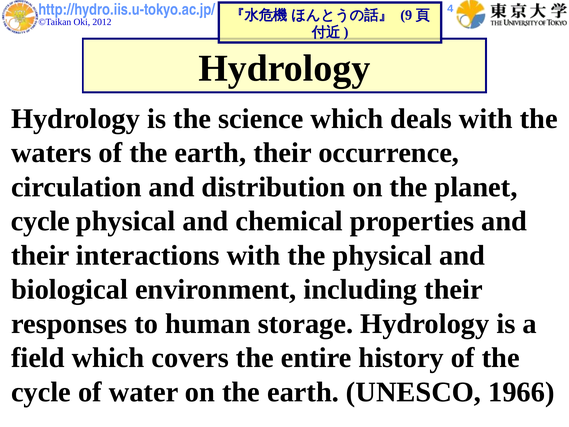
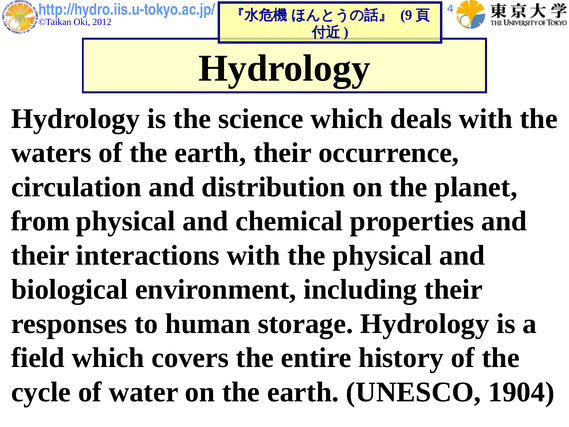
cycle: cycle -> from (40, 221)
1966: 1966 -> 1904 (521, 392)
